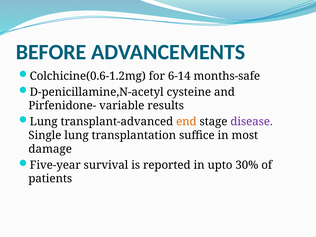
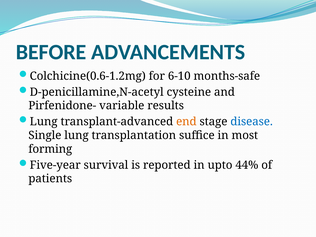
6-14: 6-14 -> 6-10 (179, 76)
disease colour: purple -> blue (252, 122)
damage: damage -> forming (50, 149)
30%: 30% -> 44% (247, 165)
